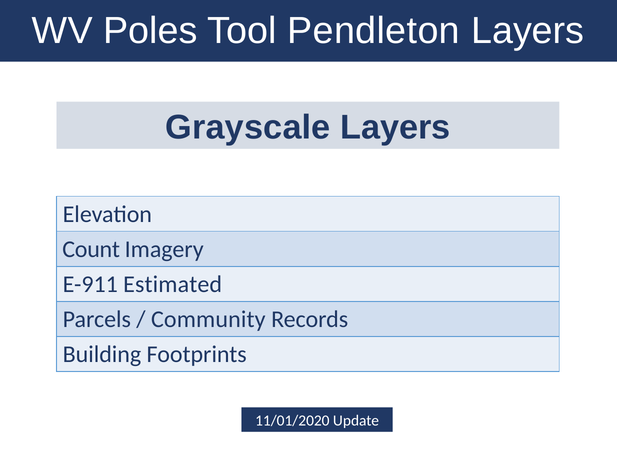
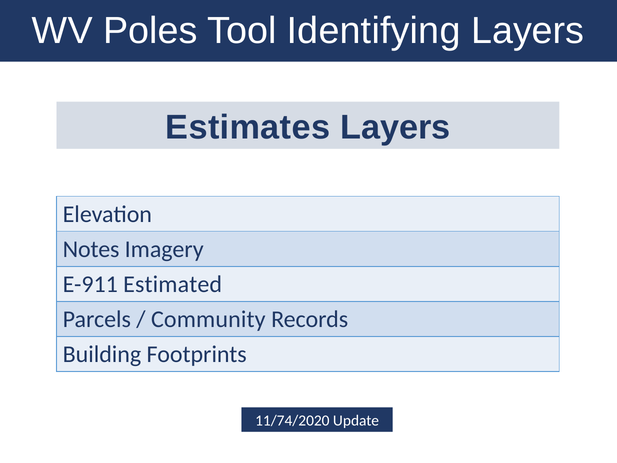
Pendleton: Pendleton -> Identifying (374, 31)
Grayscale: Grayscale -> Estimates (248, 128)
Count: Count -> Notes (91, 249)
11/01/2020: 11/01/2020 -> 11/74/2020 (292, 420)
